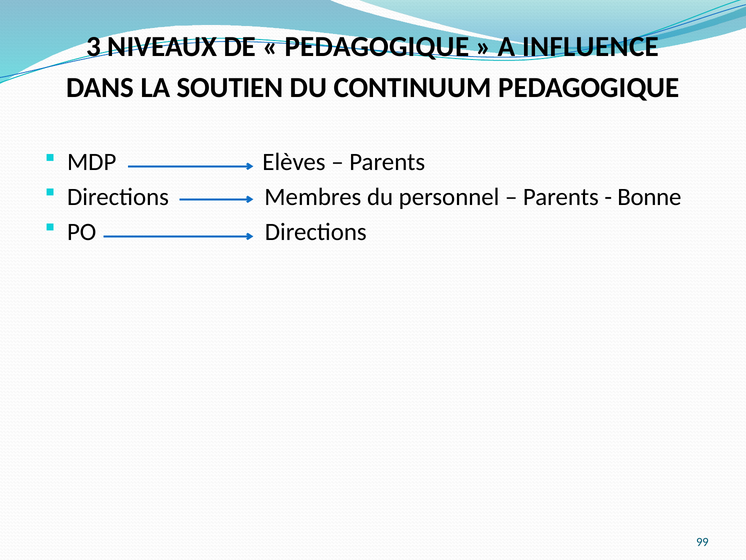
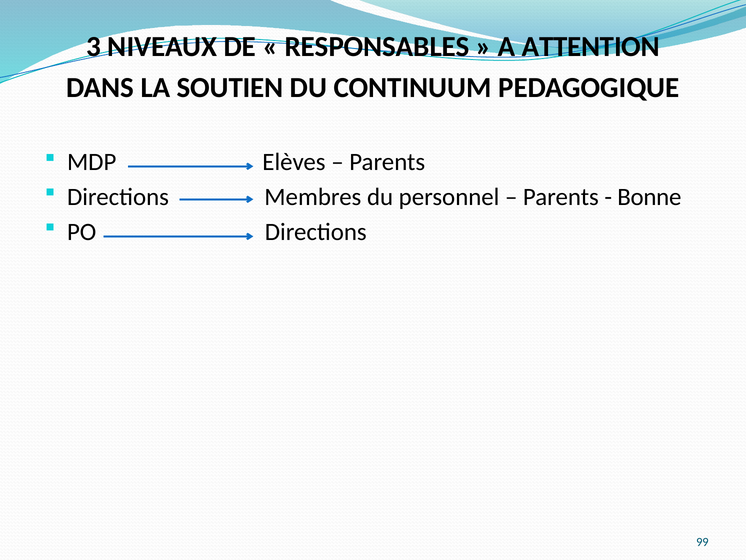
PEDAGOGIQUE: PEDAGOGIQUE -> RESPONSABLES (377, 47)
INFLUENCE: INFLUENCE -> ATTENTION (591, 47)
